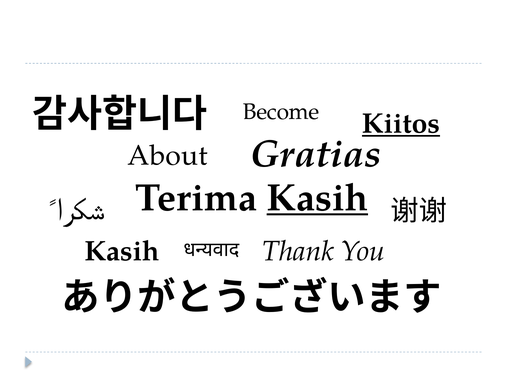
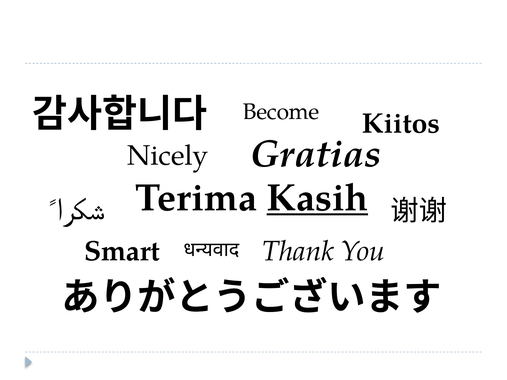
Kiitos underline: present -> none (401, 124)
About: About -> Nicely (168, 156)
Kasih: Kasih -> Smart (122, 251)
